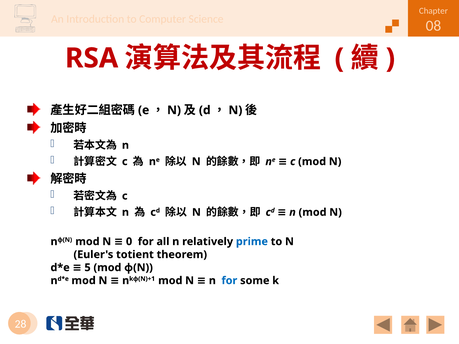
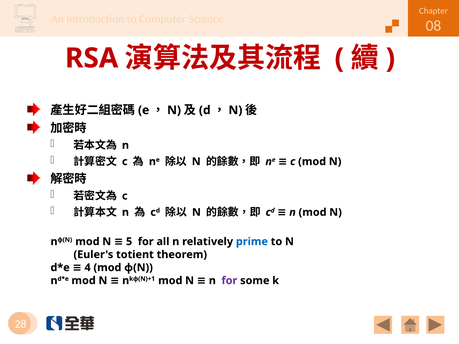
0: 0 -> 5 (129, 242)
5: 5 -> 4 (88, 268)
for colour: blue -> purple (229, 281)
